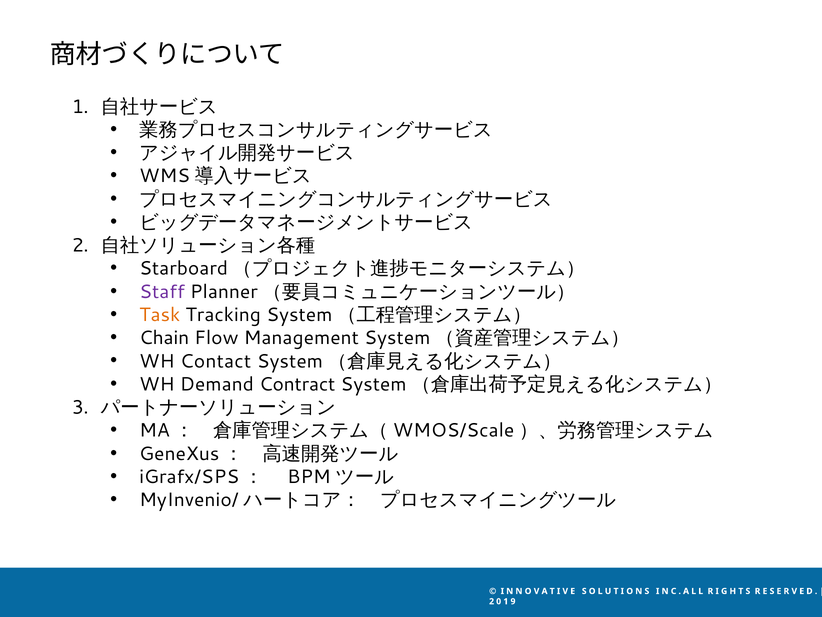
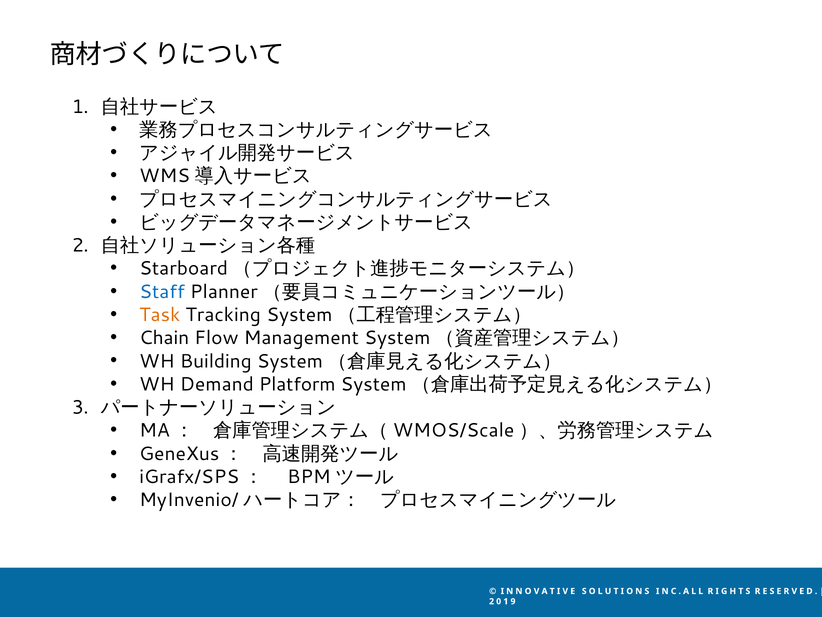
Staff colour: purple -> blue (162, 292)
Contact: Contact -> Building (216, 361)
Contract: Contract -> Platform (297, 384)
